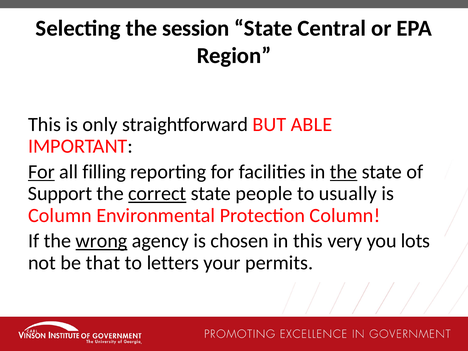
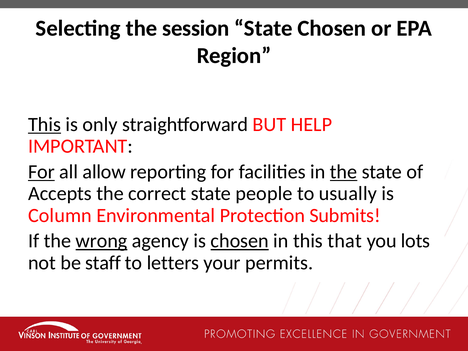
State Central: Central -> Chosen (332, 28)
This underline: none -> present (45, 125)
ABLE: ABLE -> HELP (311, 125)
filling: filling -> allow (104, 172)
Support: Support -> Accepts (60, 194)
correct underline: present -> none (157, 194)
Protection Column: Column -> Submits (345, 215)
chosen underline: none -> present (240, 241)
very: very -> that (345, 241)
that: that -> staff (103, 263)
